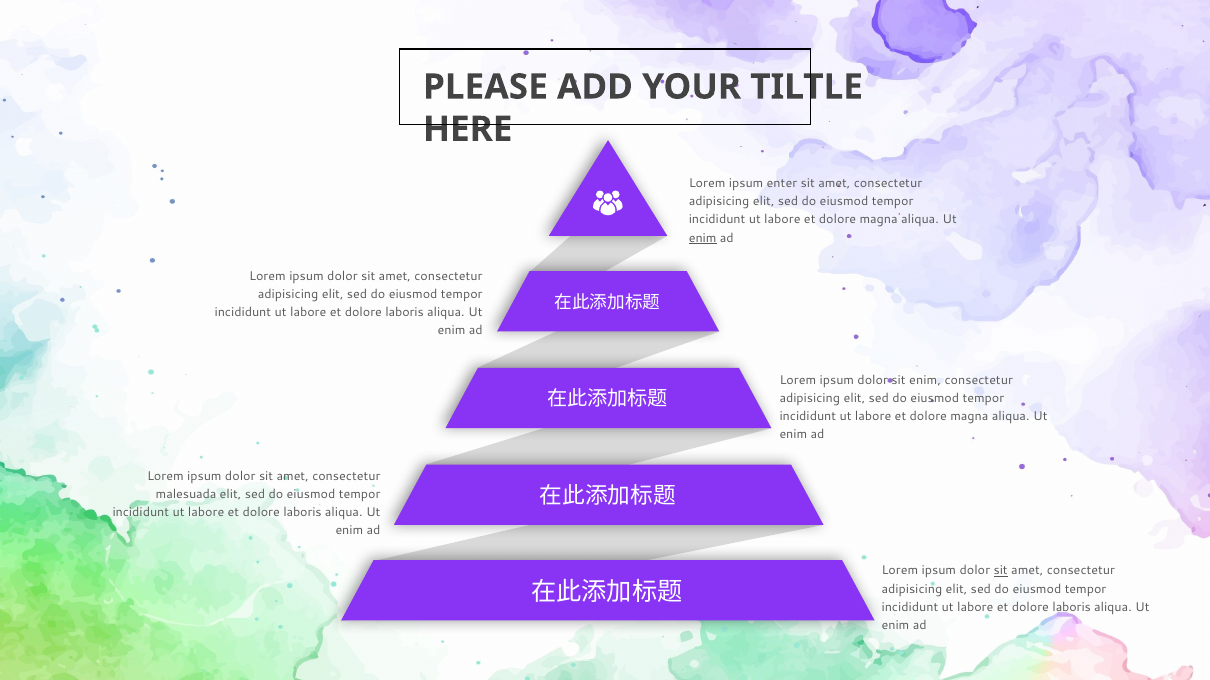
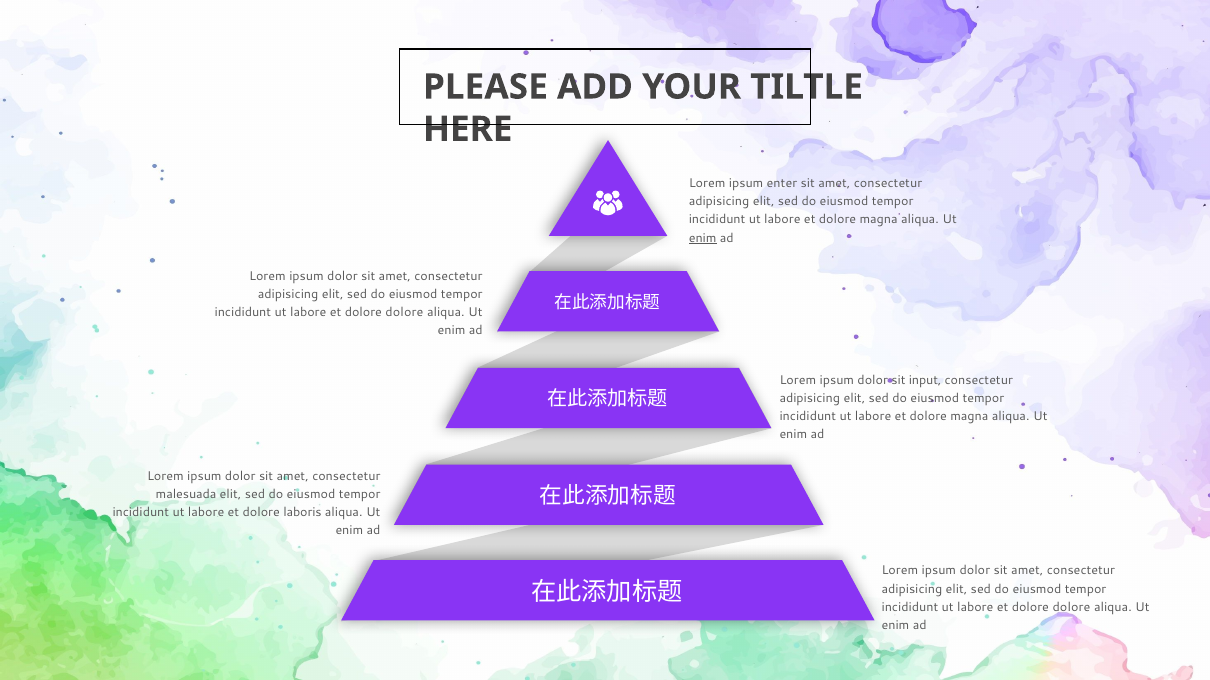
laboris: laboris -> dolore (404, 313)
sit enim: enim -> input (925, 380)
sit underline: present -> none (1001, 571)
laboris: laboris -> dolore (1072, 608)
